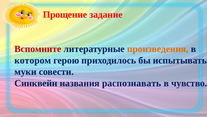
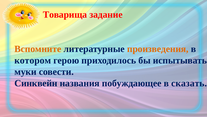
Прощение: Прощение -> Товарища (65, 15)
Вспомните colour: red -> orange (38, 49)
распознавать: распознавать -> побуждающее (132, 83)
чувство: чувство -> сказать (189, 83)
